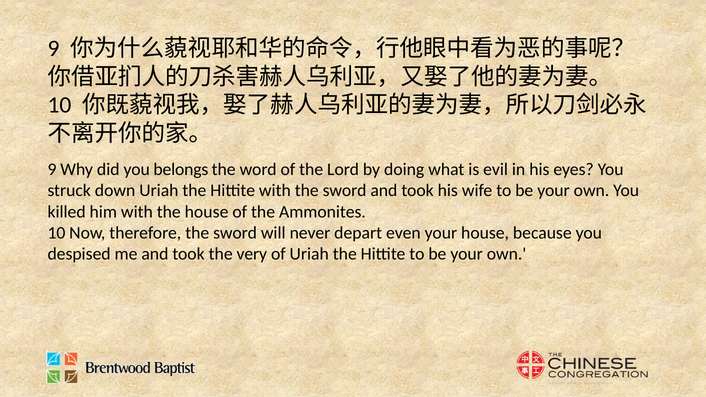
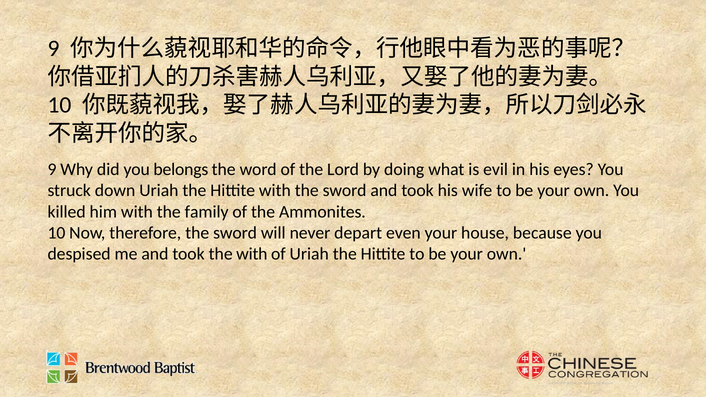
the house: house -> family (207, 212)
the very: very -> with (252, 254)
